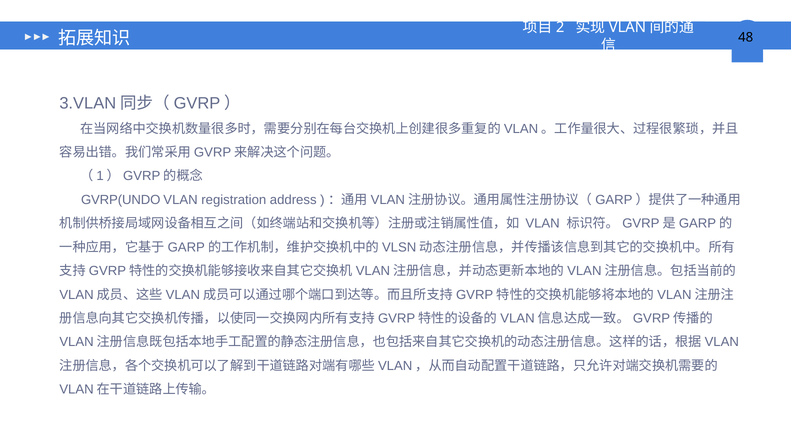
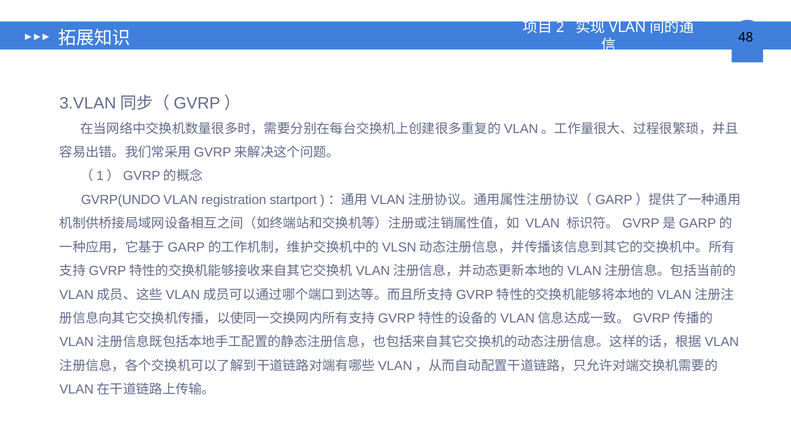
address: address -> startport (293, 200)
